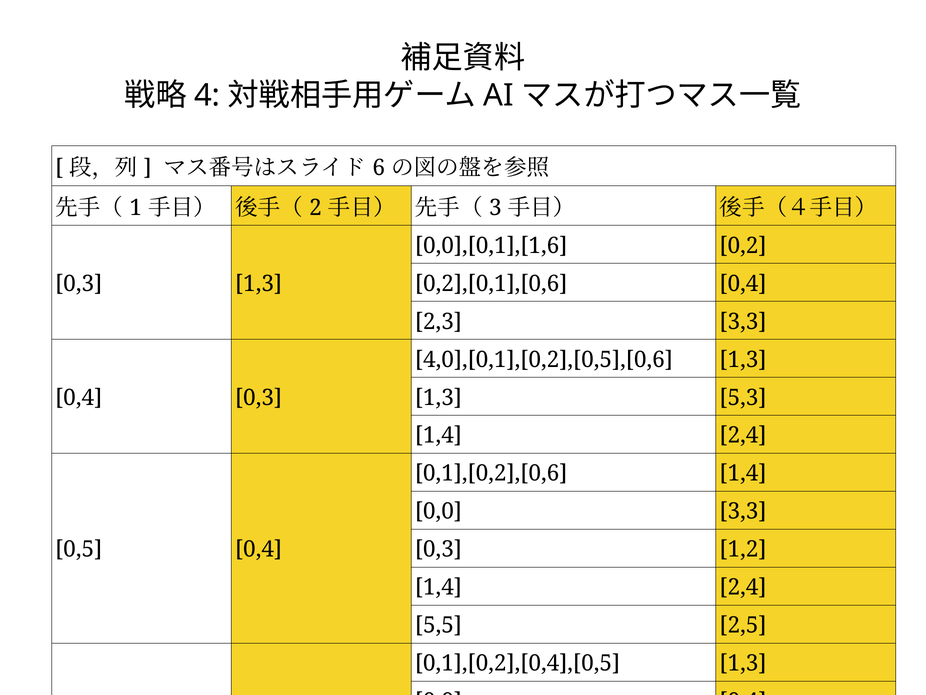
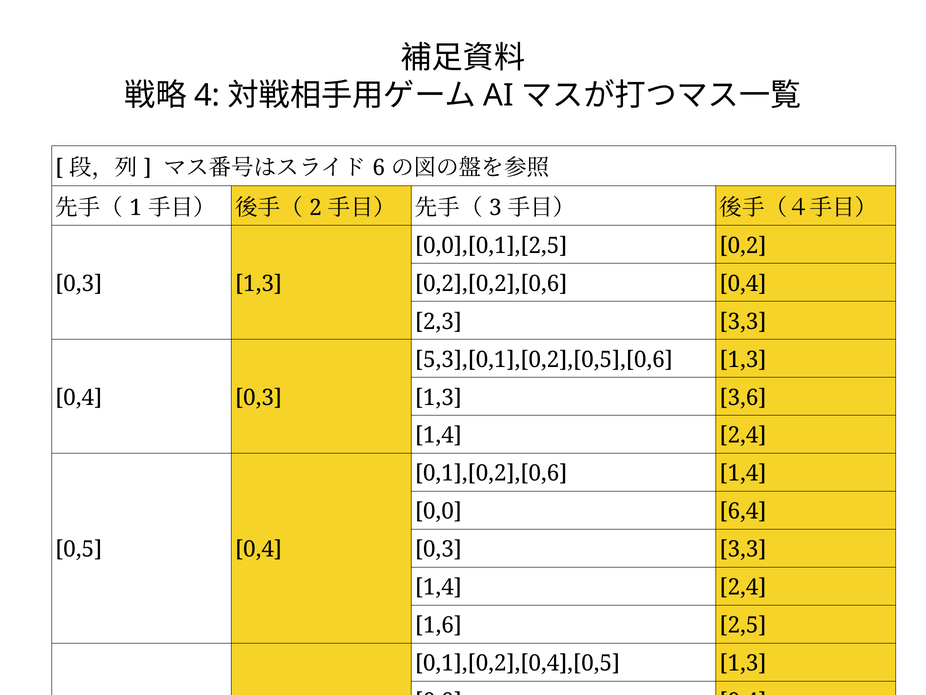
0,0],[0,1],[1,6: 0,0],[0,1],[1,6 -> 0,0],[0,1],[2,5 (491, 245)
0,2],[0,1],[0,6: 0,2],[0,1],[0,6 -> 0,2],[0,2],[0,6 (491, 283)
4,0],[0,1],[0,2],[0,5],[0,6: 4,0],[0,1],[0,2],[0,5],[0,6 -> 5,3],[0,1],[0,2],[0,5],[0,6 (544, 359)
5,3: 5,3 -> 3,6 (743, 397)
0,0 3,3: 3,3 -> 6,4 (743, 511)
0,3 1,2: 1,2 -> 3,3 (743, 549)
5,5: 5,5 -> 1,6 (438, 625)
